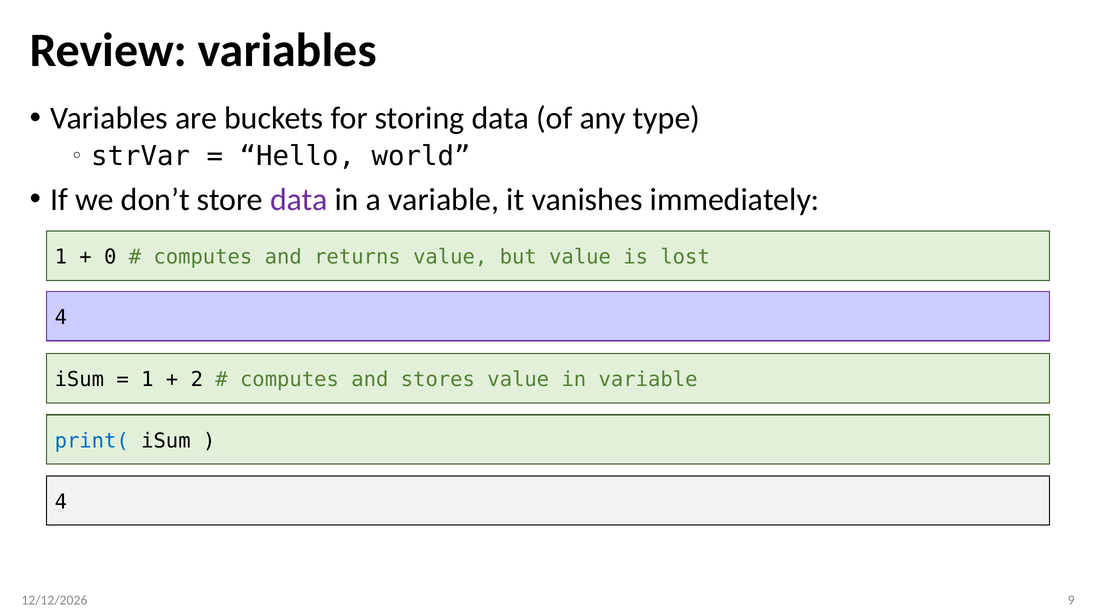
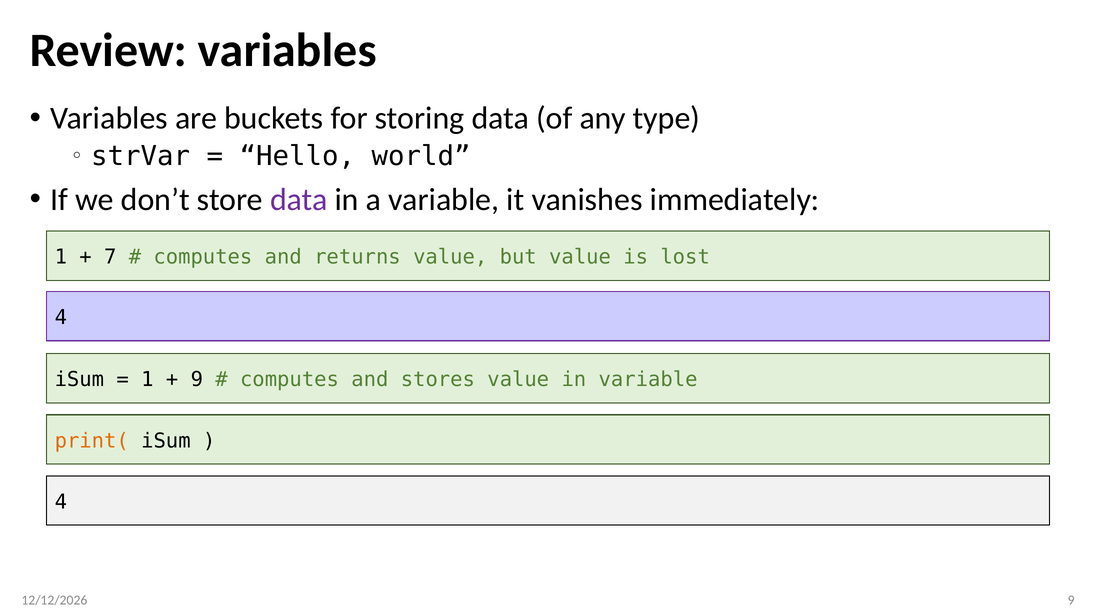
0: 0 -> 7 (110, 257)
2: 2 -> 9 (197, 380)
print( colour: blue -> orange (92, 441)
